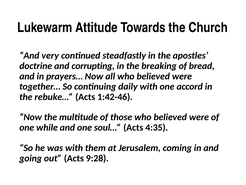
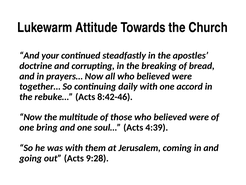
very: very -> your (50, 55)
1:42-46: 1:42-46 -> 8:42-46 (115, 97)
while: while -> bring (47, 127)
4:35: 4:35 -> 4:39 (157, 127)
